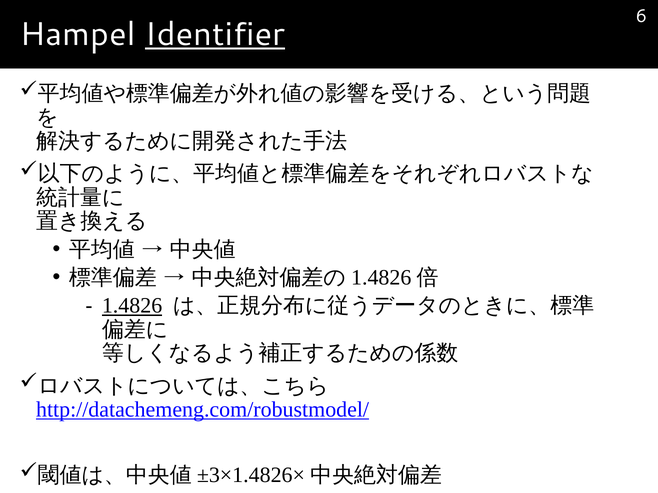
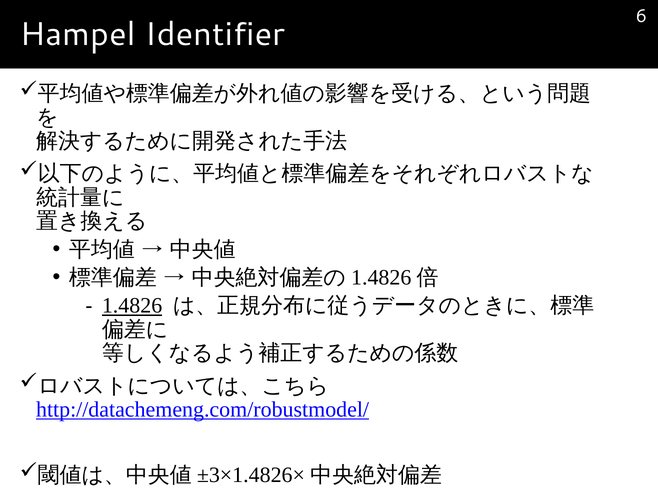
Identifier underline: present -> none (215, 34)
